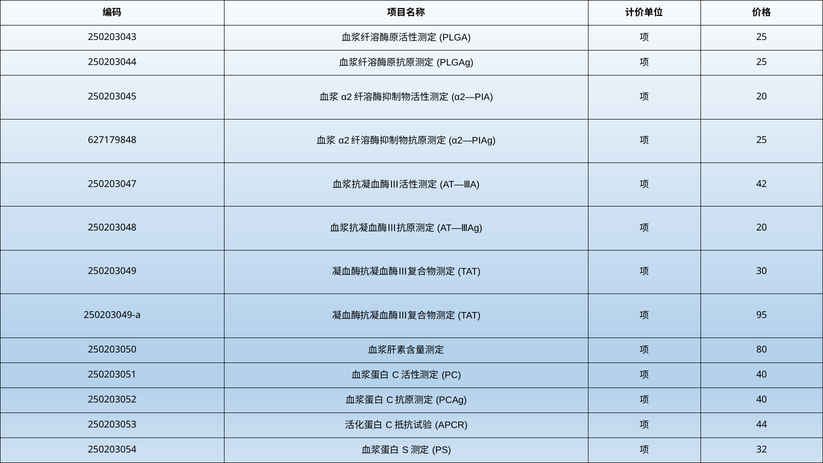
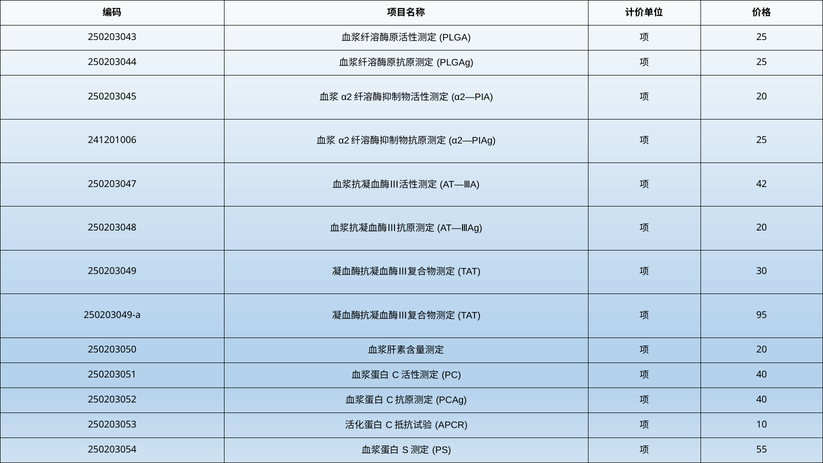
627179848: 627179848 -> 241201006 (112, 140)
80: 80 -> 20 (762, 349)
44: 44 -> 10 (762, 425)
32: 32 -> 55 (762, 450)
